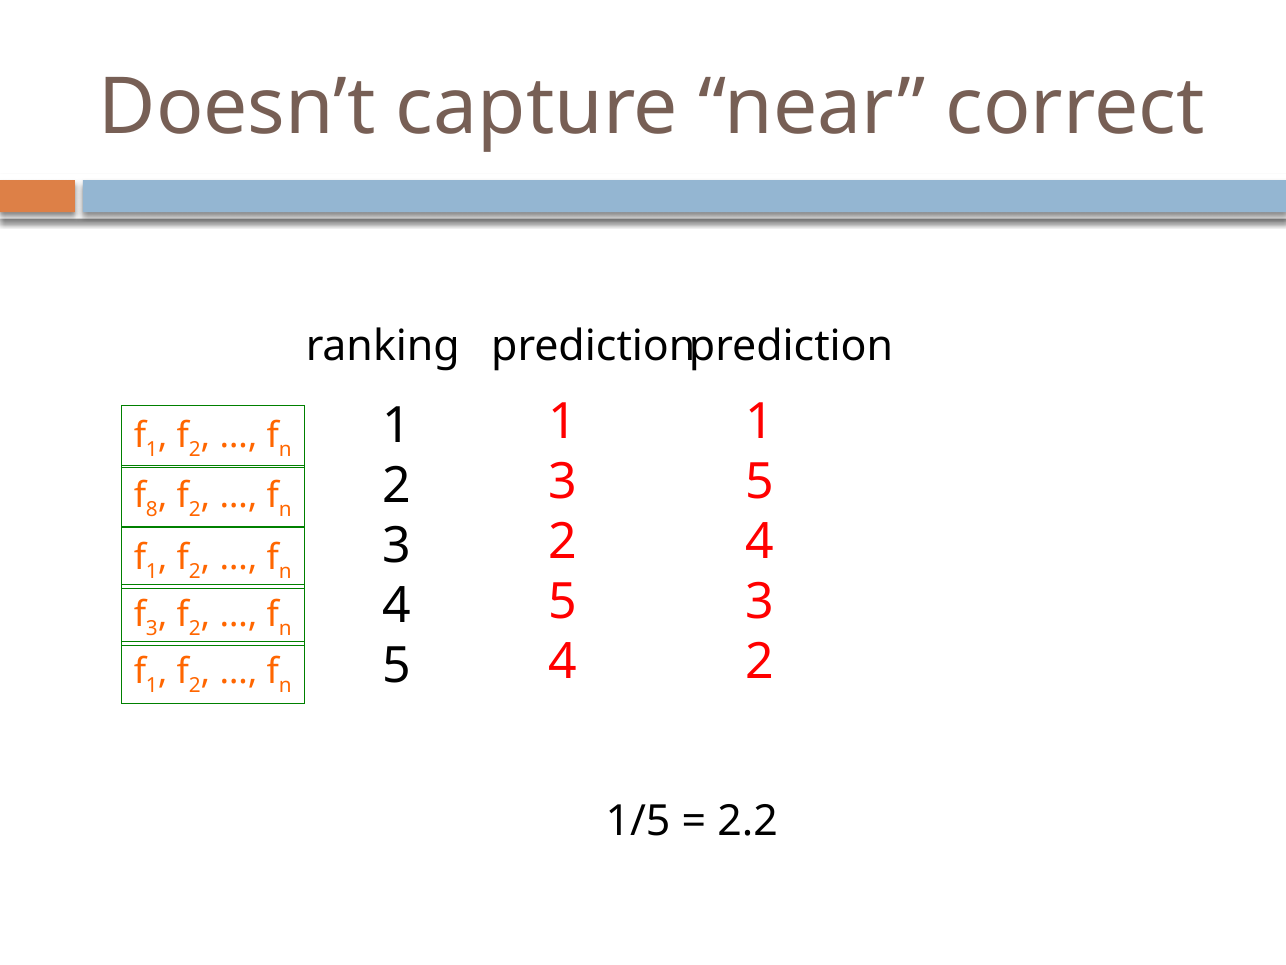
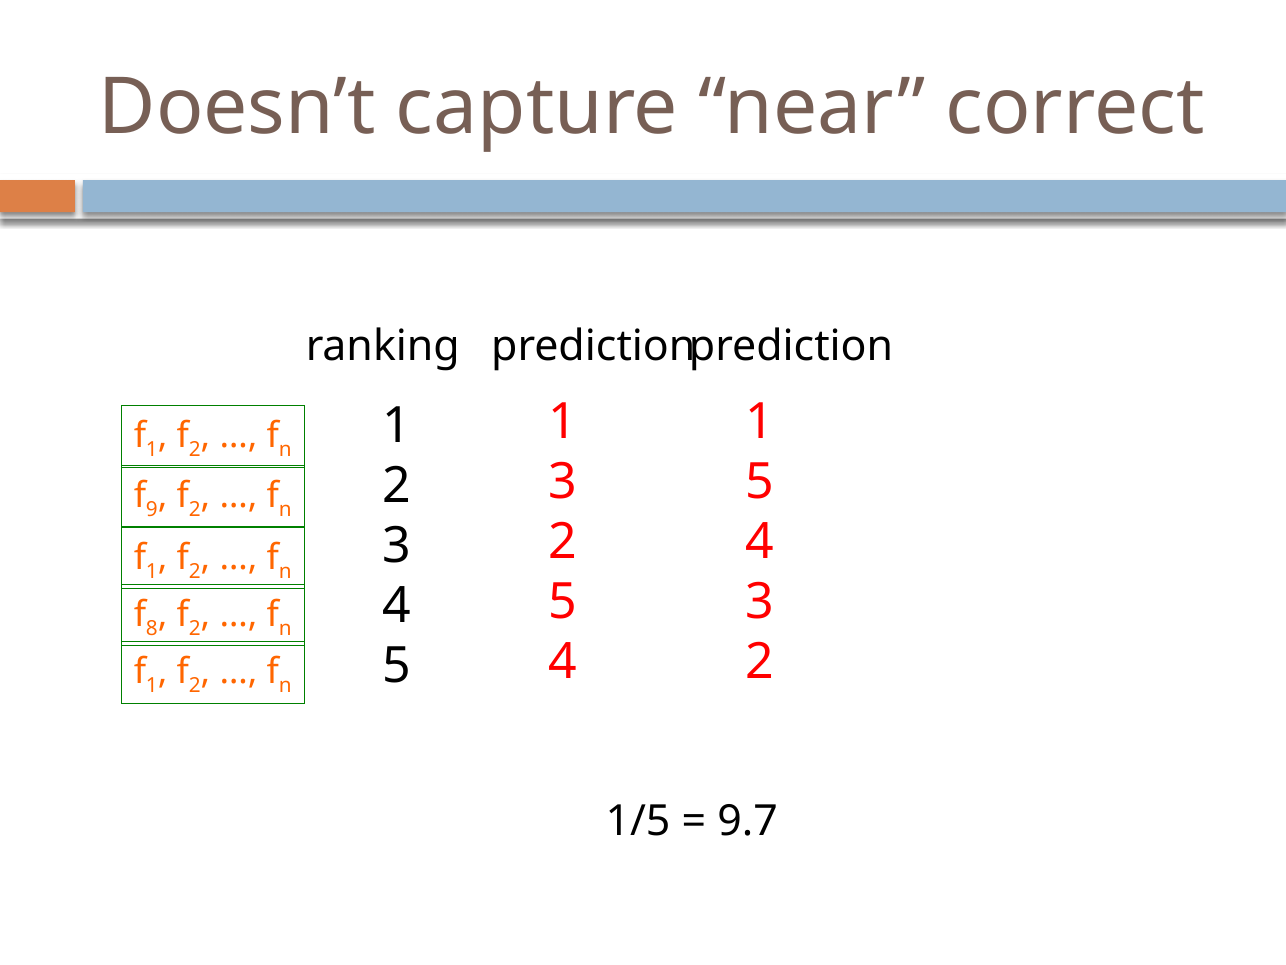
8: 8 -> 9 (152, 509)
3: 3 -> 8 (152, 628)
2.2: 2.2 -> 9.7 (748, 821)
